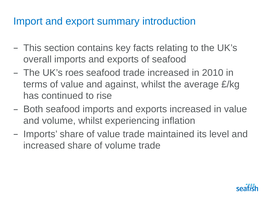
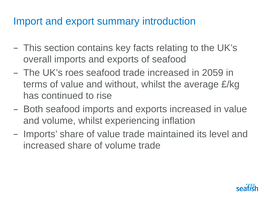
2010: 2010 -> 2059 (213, 73)
against: against -> without (122, 85)
